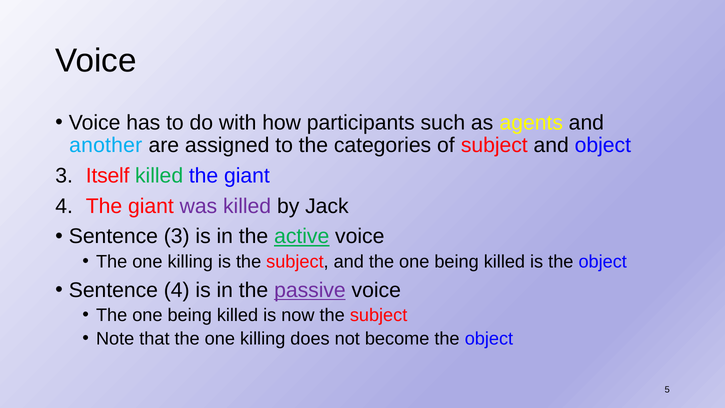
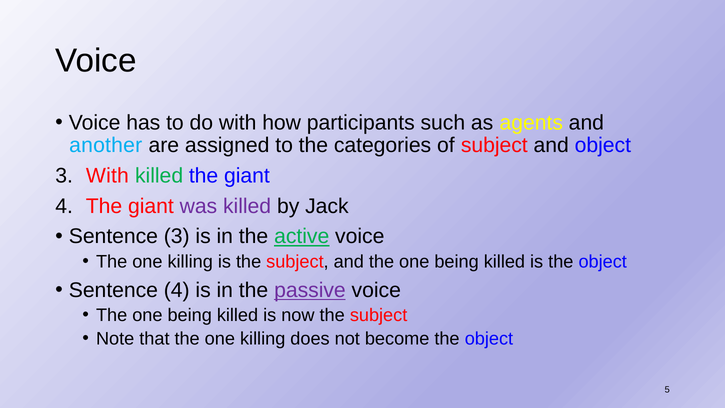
3 Itself: Itself -> With (107, 176)
